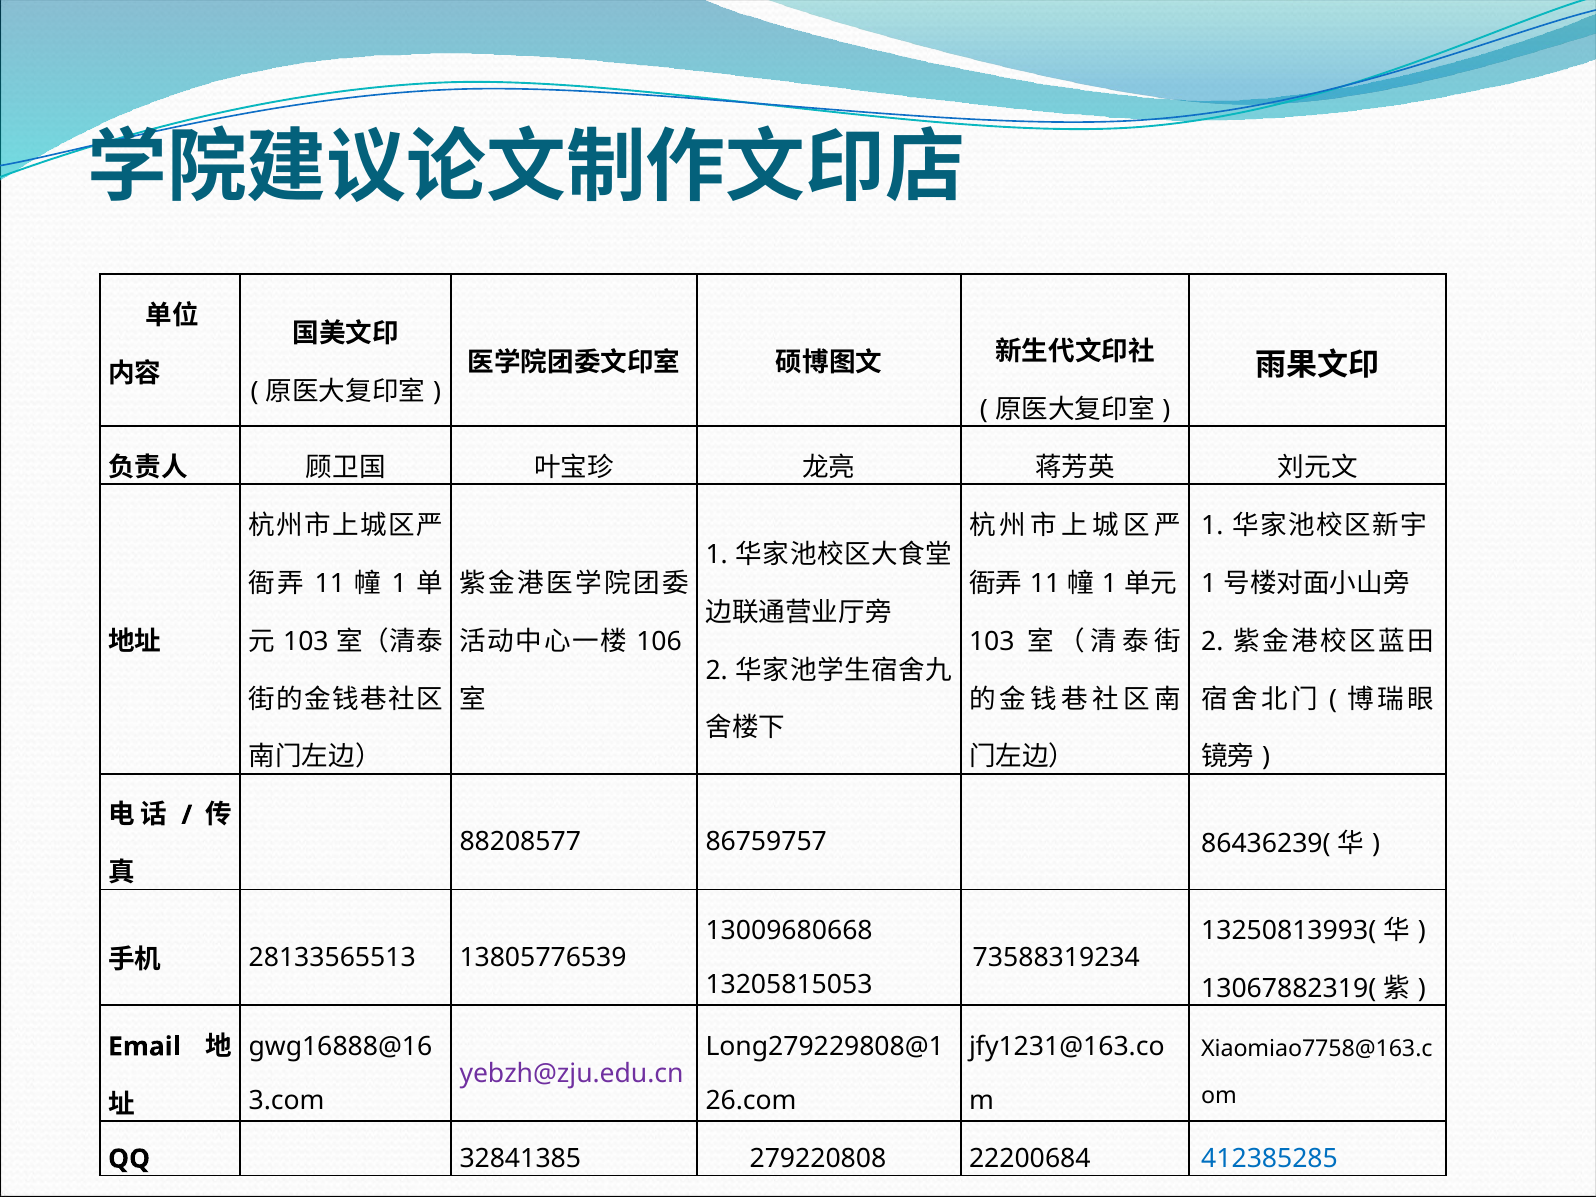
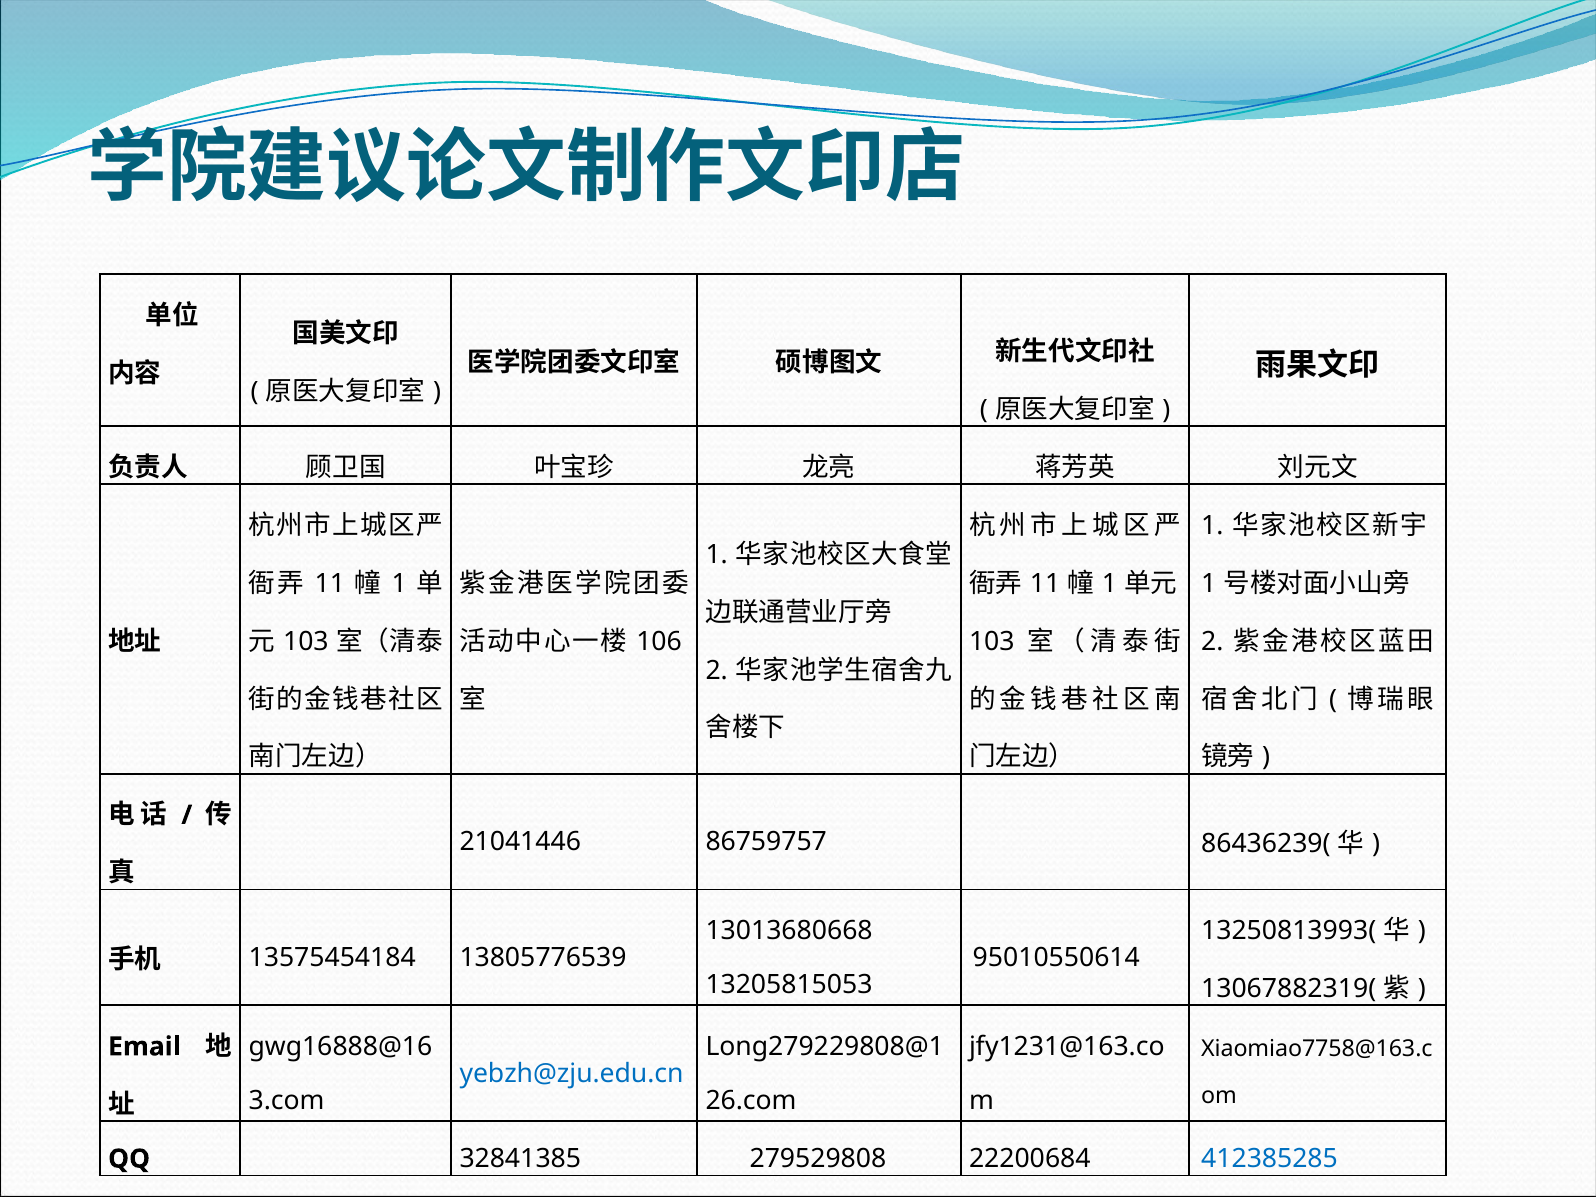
88208577: 88208577 -> 21041446 (520, 842)
13009680668: 13009680668 -> 13013680668 (789, 931)
28133565513: 28133565513 -> 13575454184 (332, 958)
73588319234: 73588319234 -> 95010550614 (1056, 958)
yebzh@zju.edu.cn colour: purple -> blue (572, 1074)
279220808: 279220808 -> 279529808 (818, 1159)
